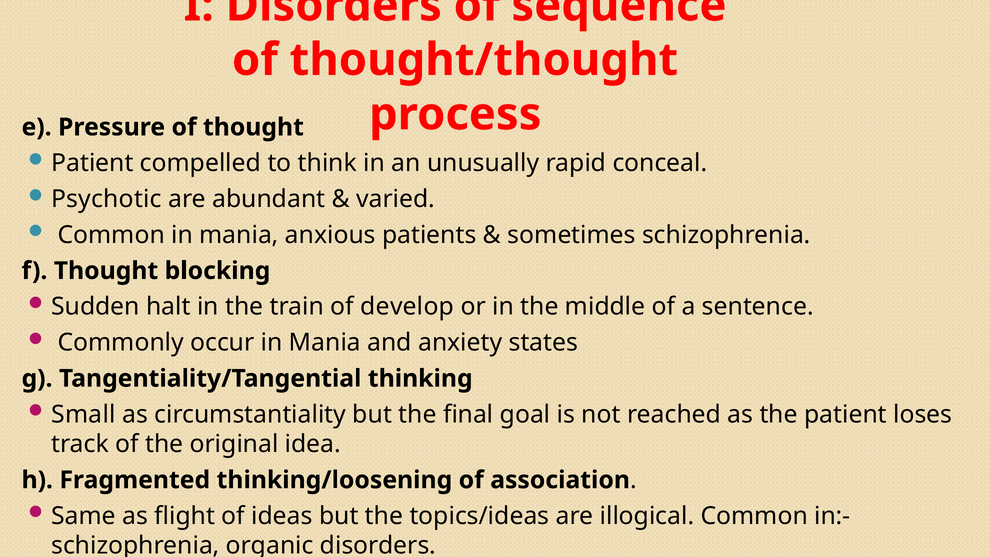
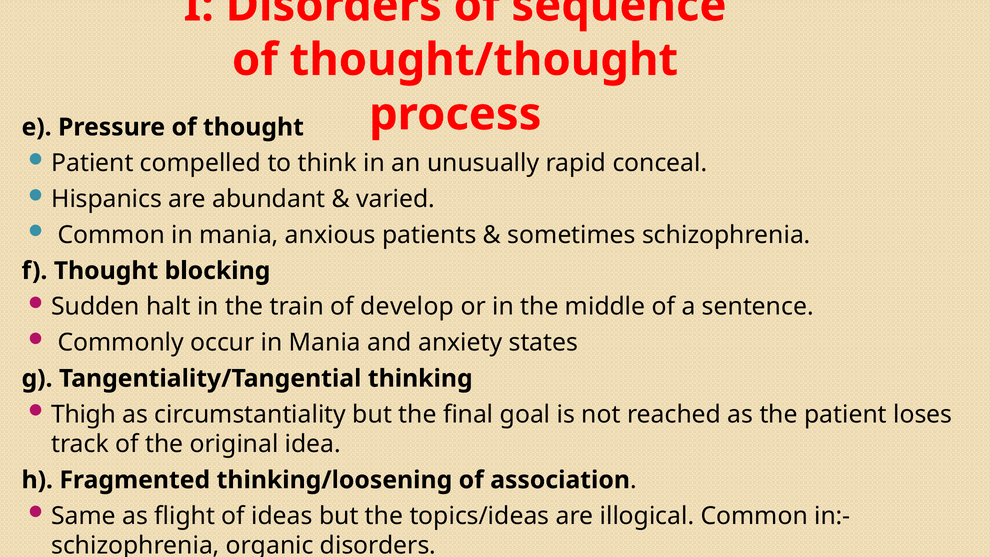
Psychotic: Psychotic -> Hispanics (107, 199)
Small: Small -> Thigh (84, 414)
